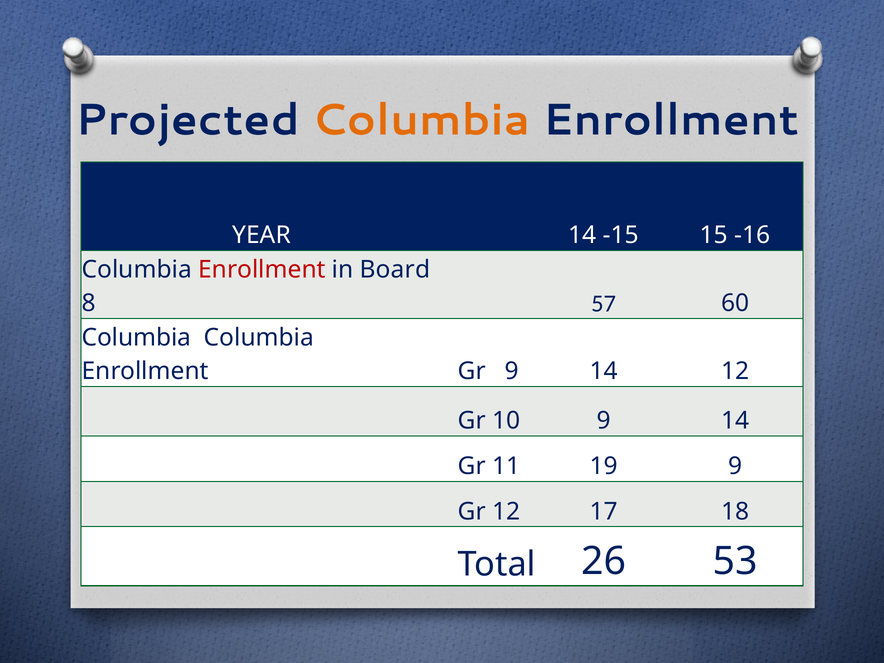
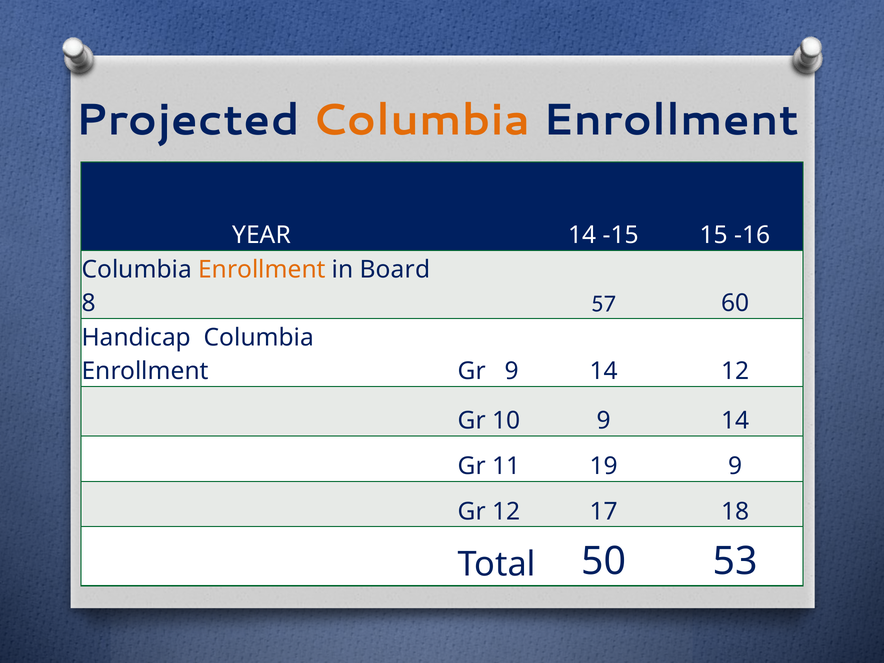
Enrollment colour: red -> orange (262, 270)
Columbia: Columbia -> Handicap (136, 338)
26: 26 -> 50 (604, 561)
